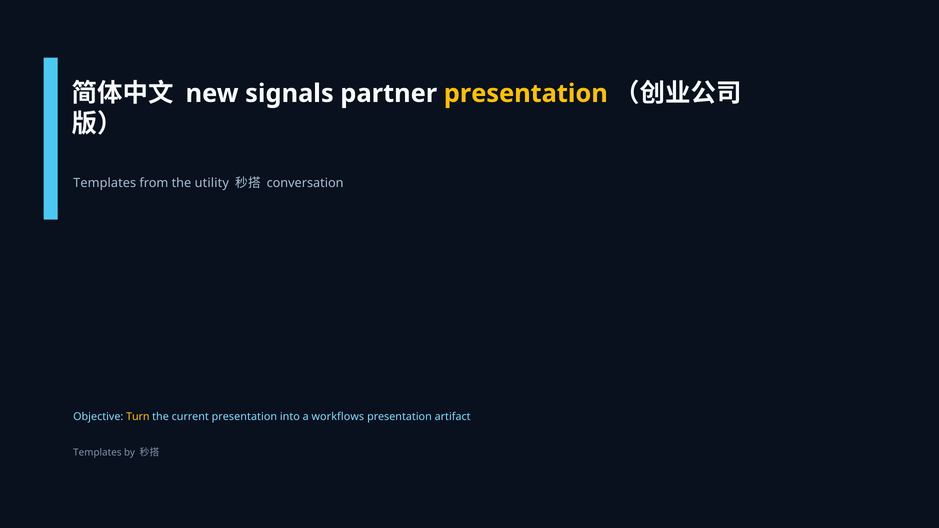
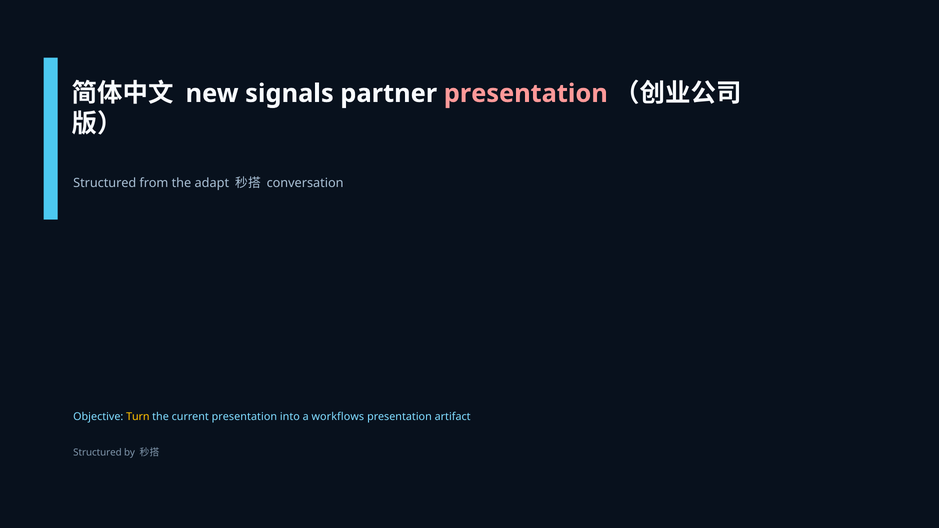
presentation colour: yellow -> pink (526, 94)
Templates: Templates -> Structured (105, 183)
utility: utility -> adapt (212, 183)
Templates: Templates -> Structured (97, 453)
